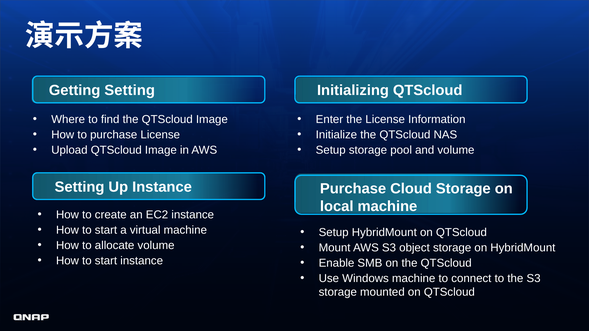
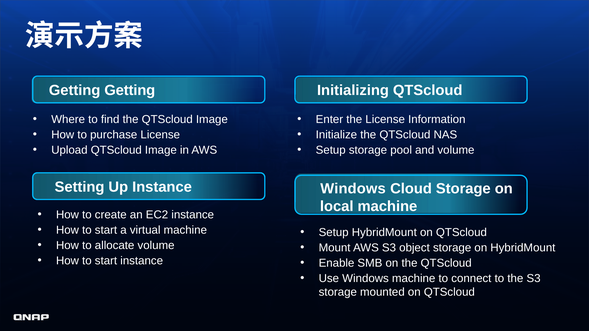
Getting Setting: Setting -> Getting (130, 90)
Purchase: Purchase -> Windows (353, 189)
